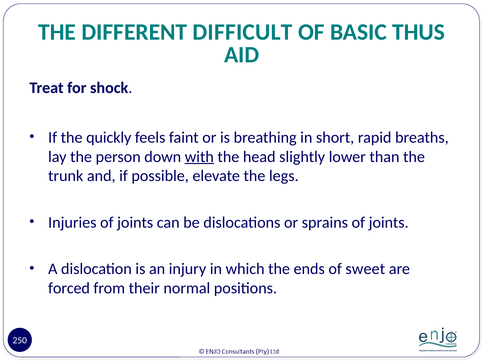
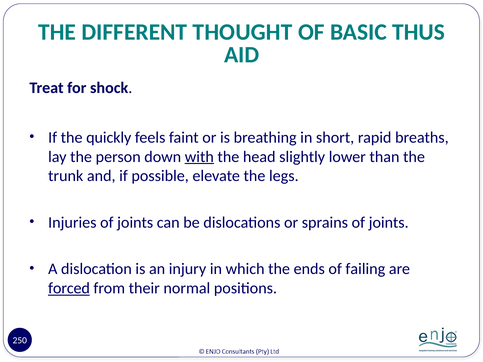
DIFFICULT: DIFFICULT -> THOUGHT (243, 32)
sweet: sweet -> failing (365, 269)
forced underline: none -> present (69, 288)
